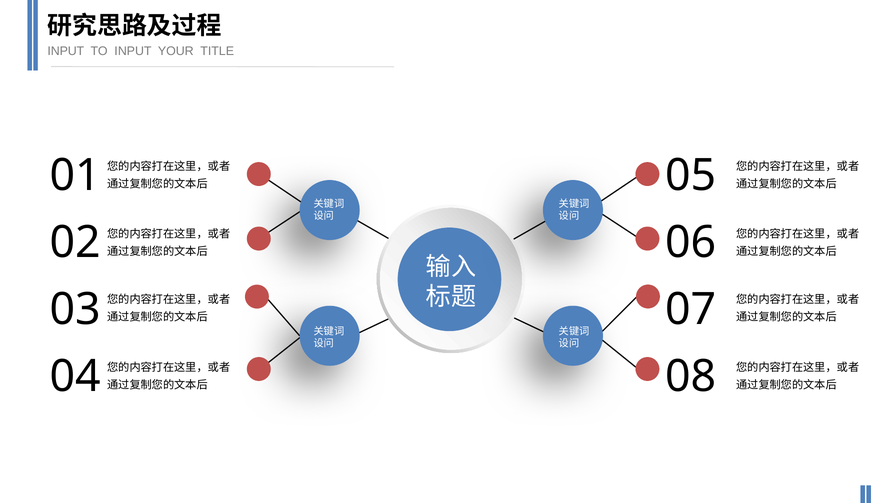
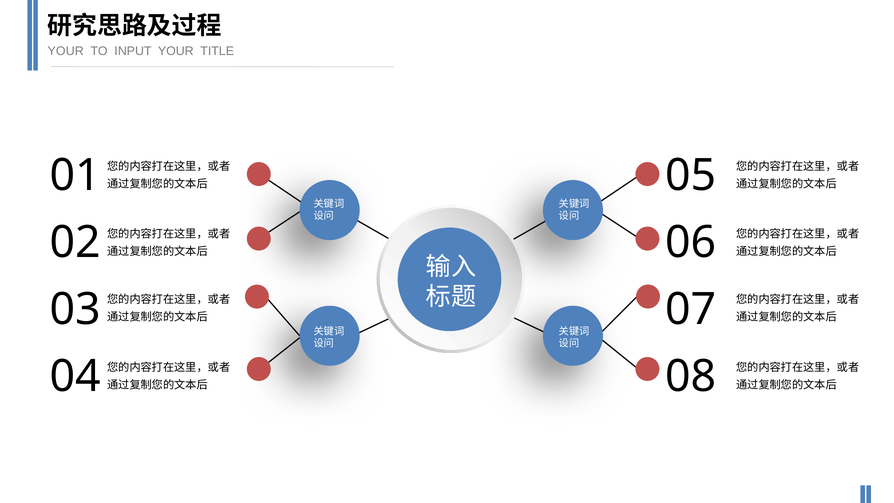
INPUT: INPUT -> YOUR (66, 51)
